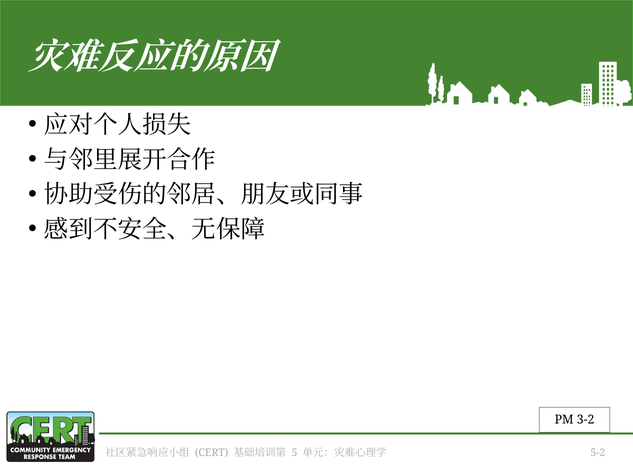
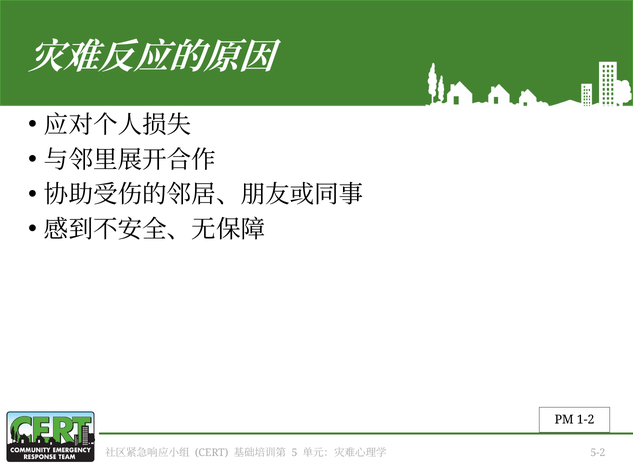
3-2: 3-2 -> 1-2 (586, 419)
